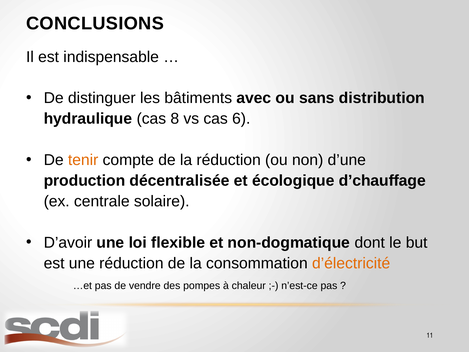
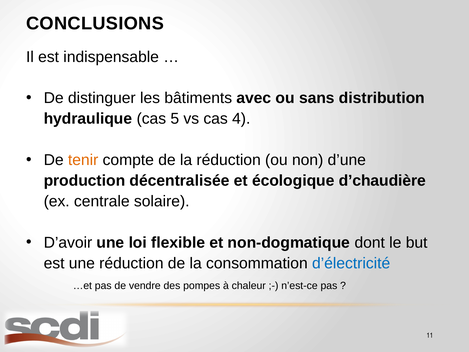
8: 8 -> 5 (175, 119)
6: 6 -> 4 (241, 119)
d’chauffage: d’chauffage -> d’chaudière (382, 181)
d’électricité colour: orange -> blue (351, 263)
